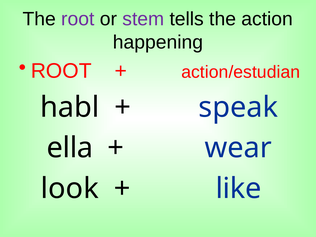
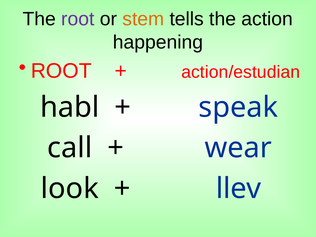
stem colour: purple -> orange (143, 19)
ella: ella -> call (70, 148)
like: like -> llev (238, 188)
